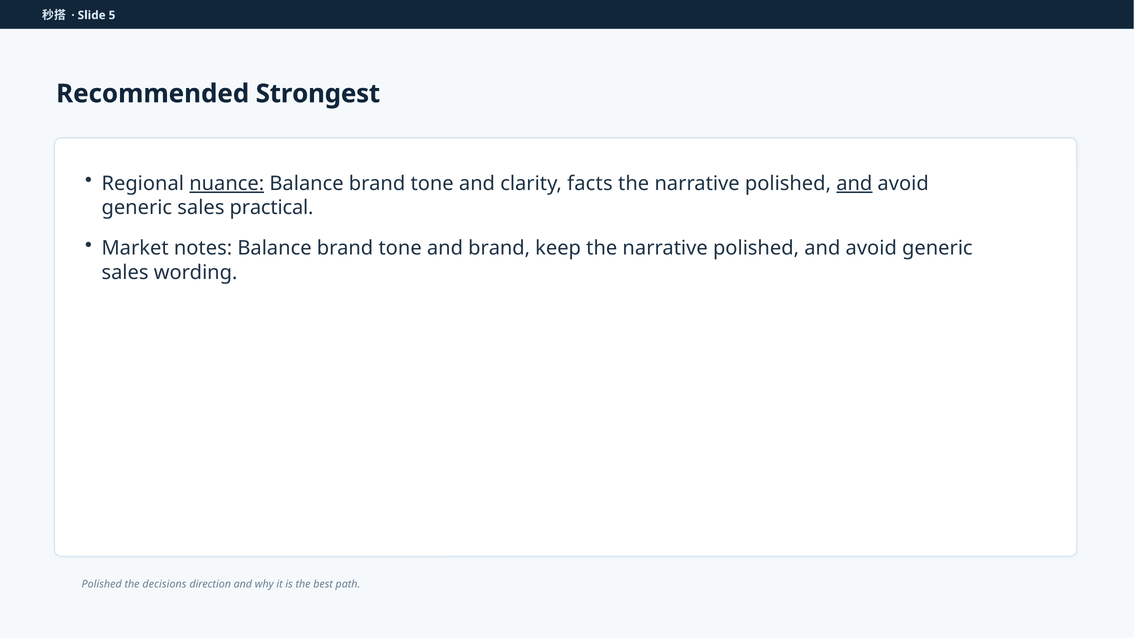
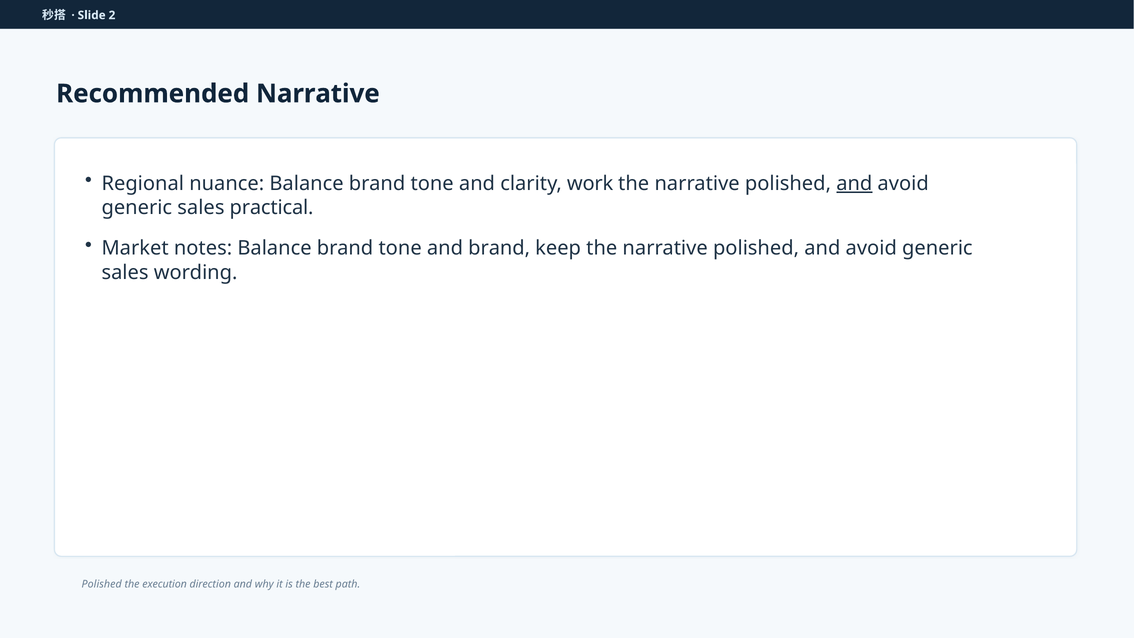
5: 5 -> 2 (112, 15)
Recommended Strongest: Strongest -> Narrative (318, 94)
nuance underline: present -> none (227, 184)
facts: facts -> work (590, 184)
decisions: decisions -> execution (165, 584)
